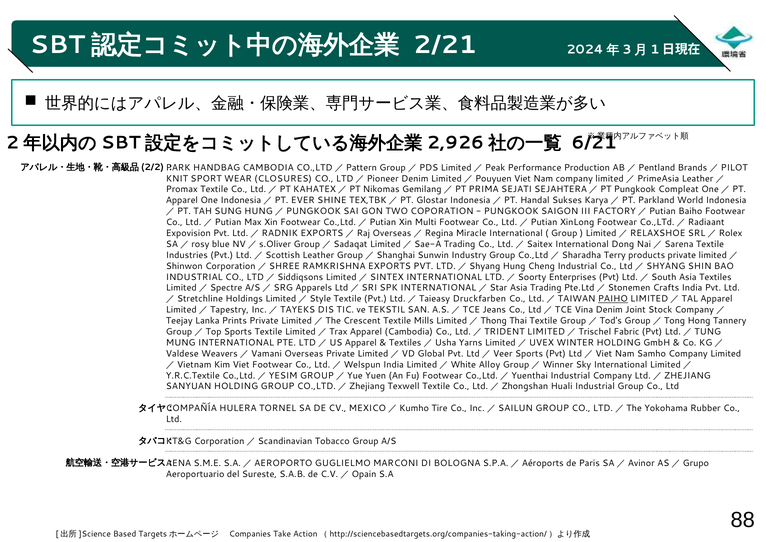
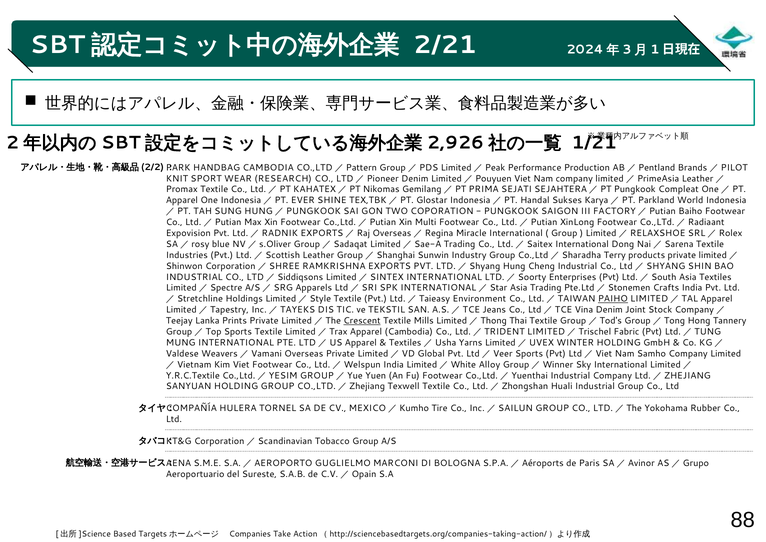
6/21: 6/21 -> 1/21 (594, 143)
CLOSURES: CLOSURES -> RESEARCH (283, 178)
Druckfarben: Druckfarben -> Environment (479, 299)
Crescent underline: none -> present (362, 321)
